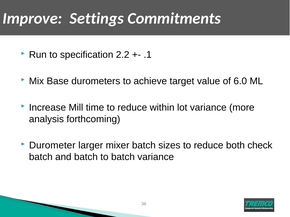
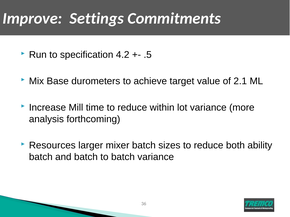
2.2: 2.2 -> 4.2 (123, 55)
.1: .1 -> .5 (148, 55)
6.0: 6.0 -> 2.1 (240, 81)
Durometer: Durometer -> Resources (52, 146)
check: check -> ability (260, 146)
